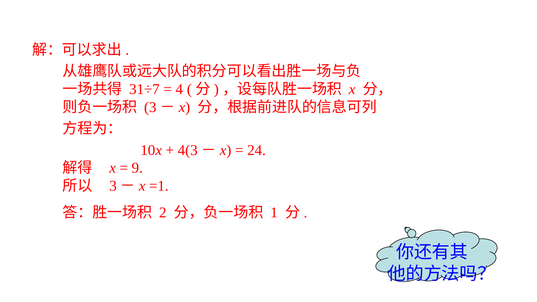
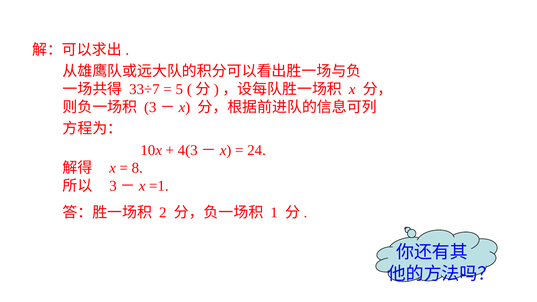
31÷7: 31÷7 -> 33÷7 (144, 89)
4: 4 -> 5 (179, 89)
9: 9 -> 8 (137, 168)
